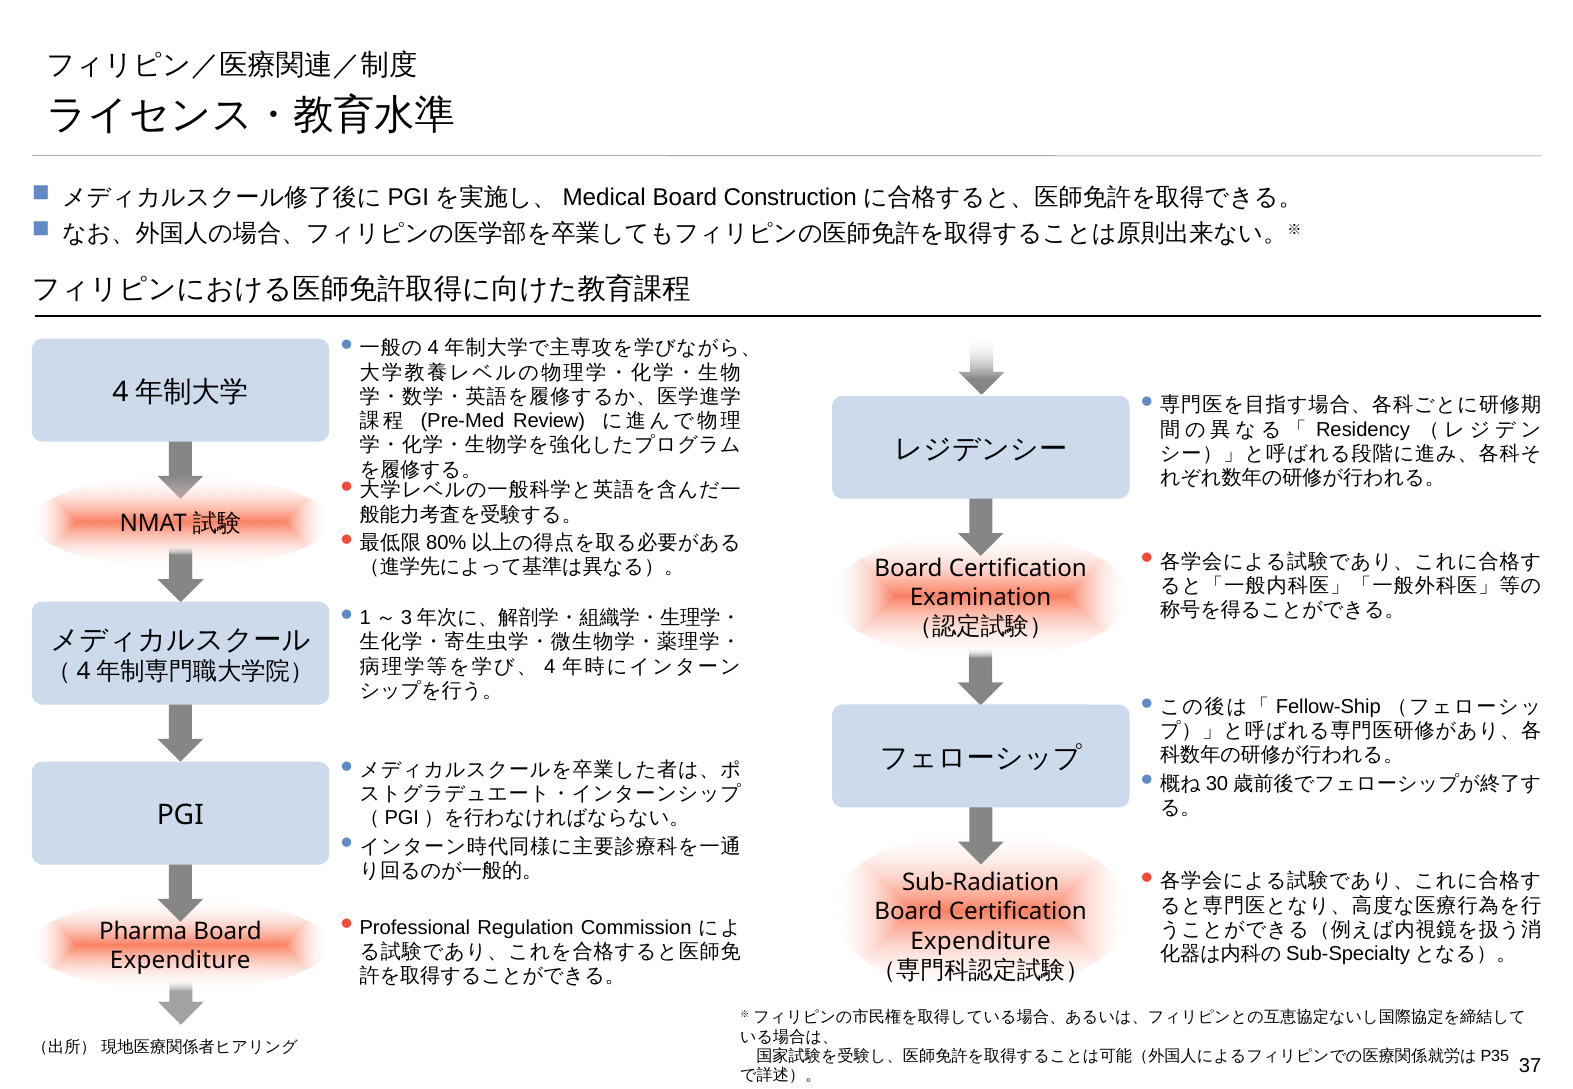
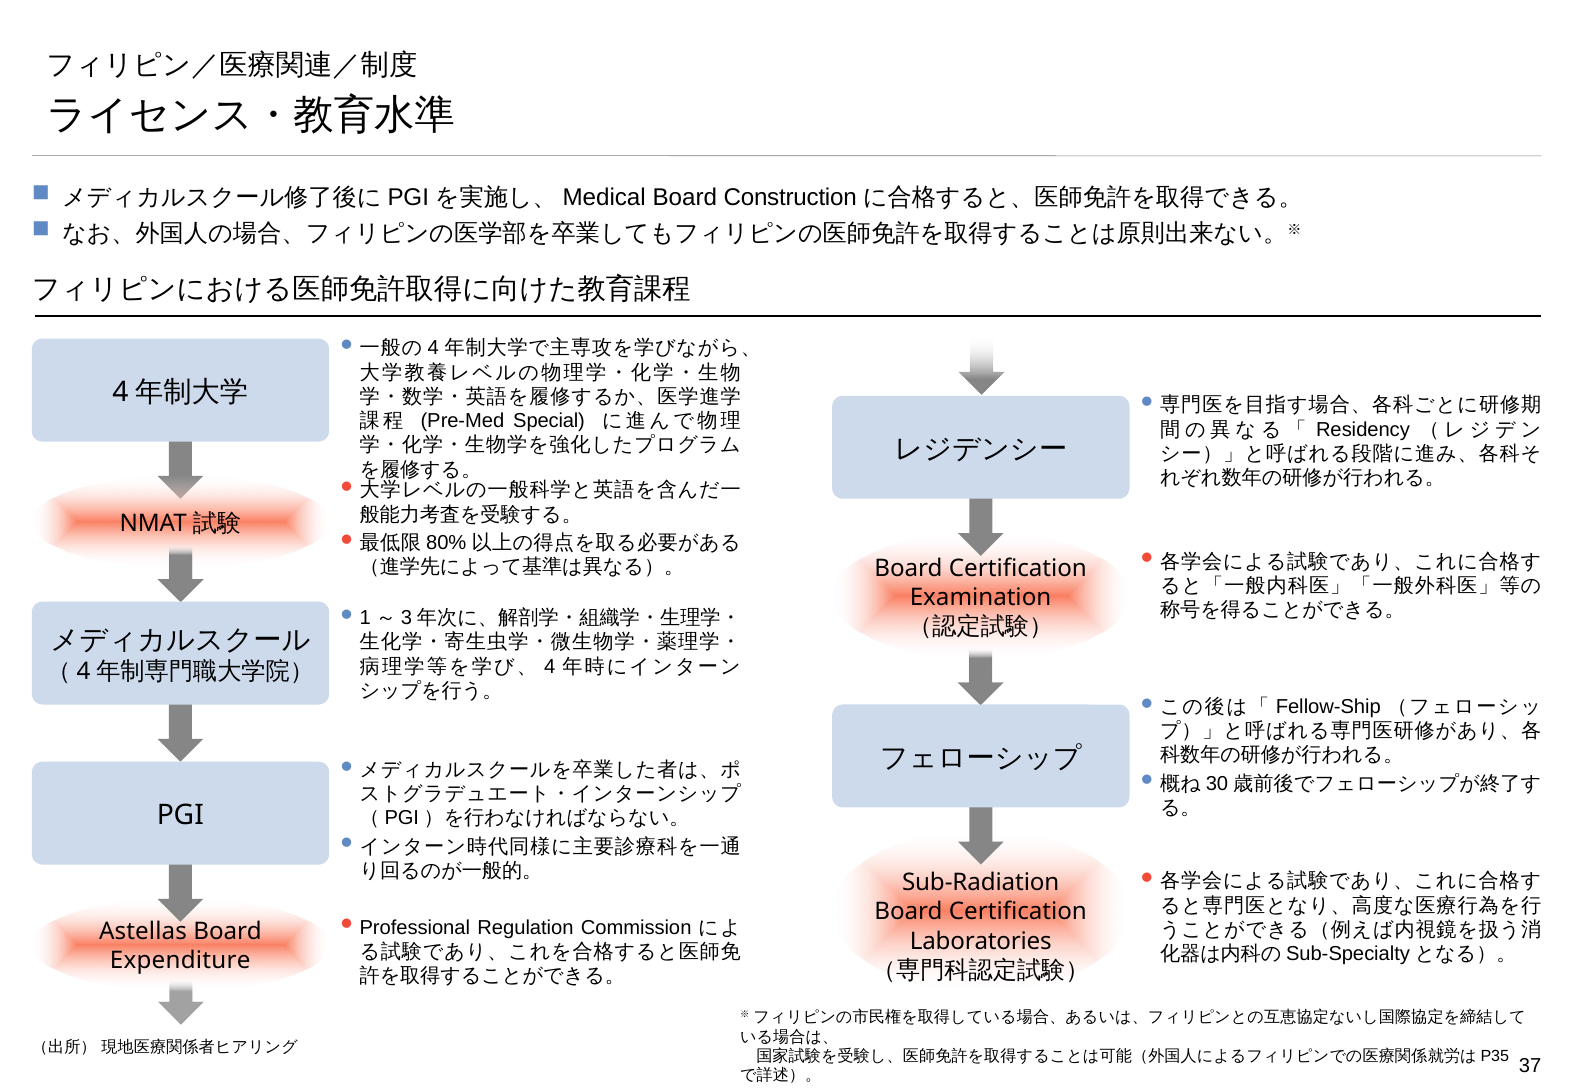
Review: Review -> Special (549, 421)
Pharma: Pharma -> Astellas (143, 932)
Expenditure: Expenditure -> Laboratories (981, 941)
